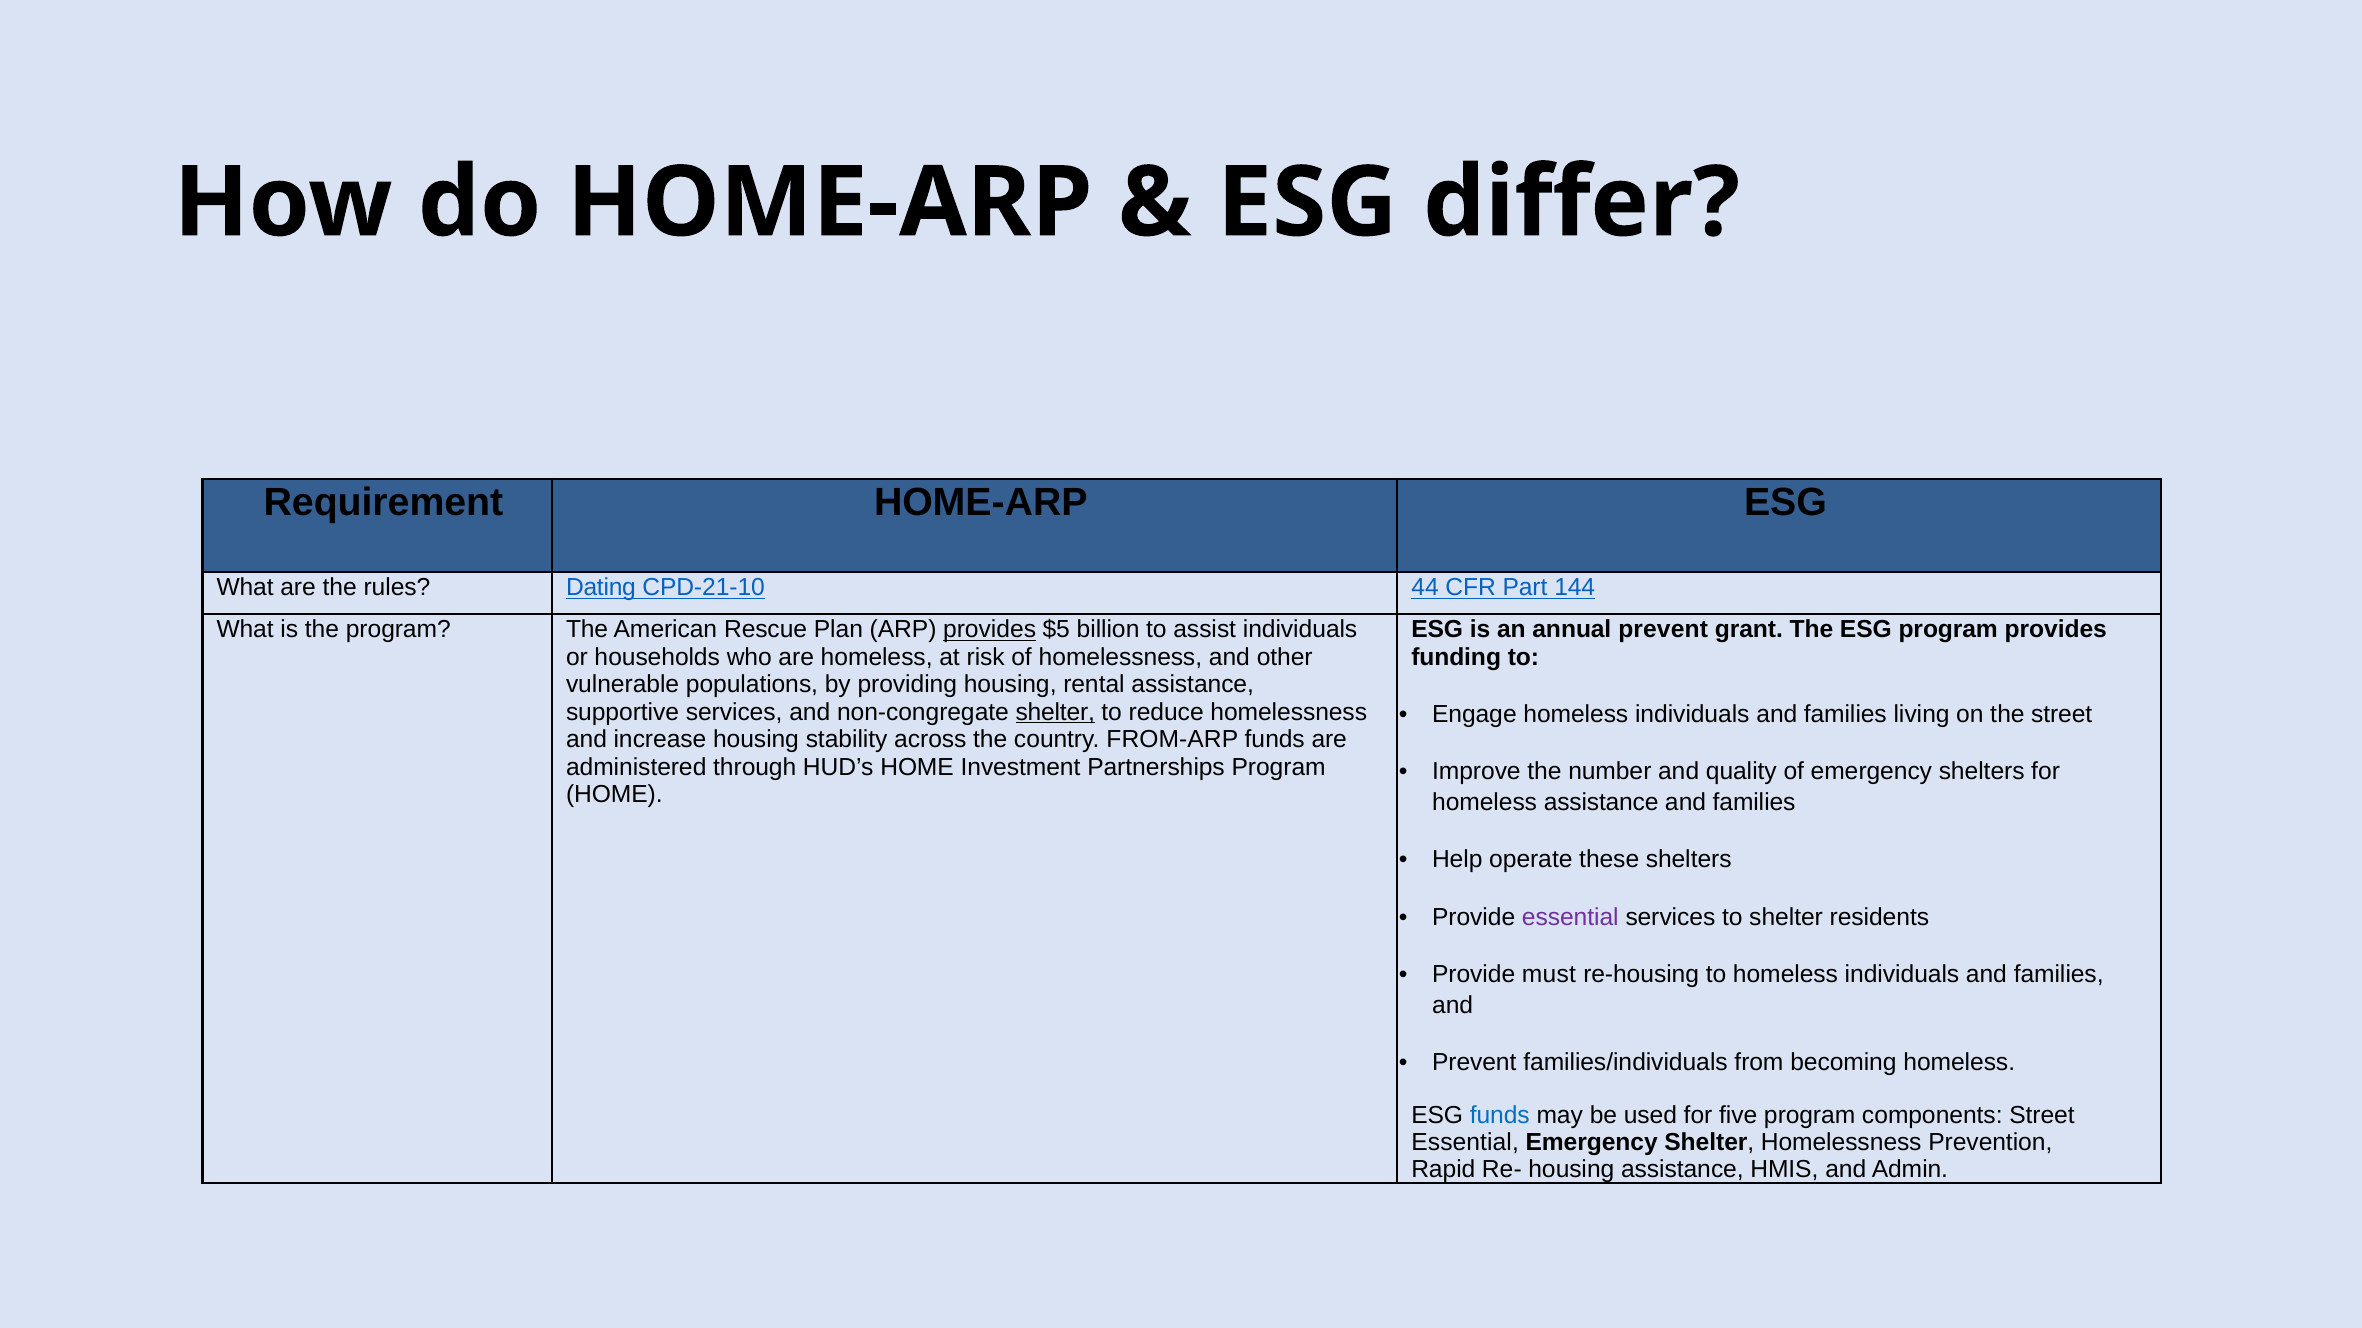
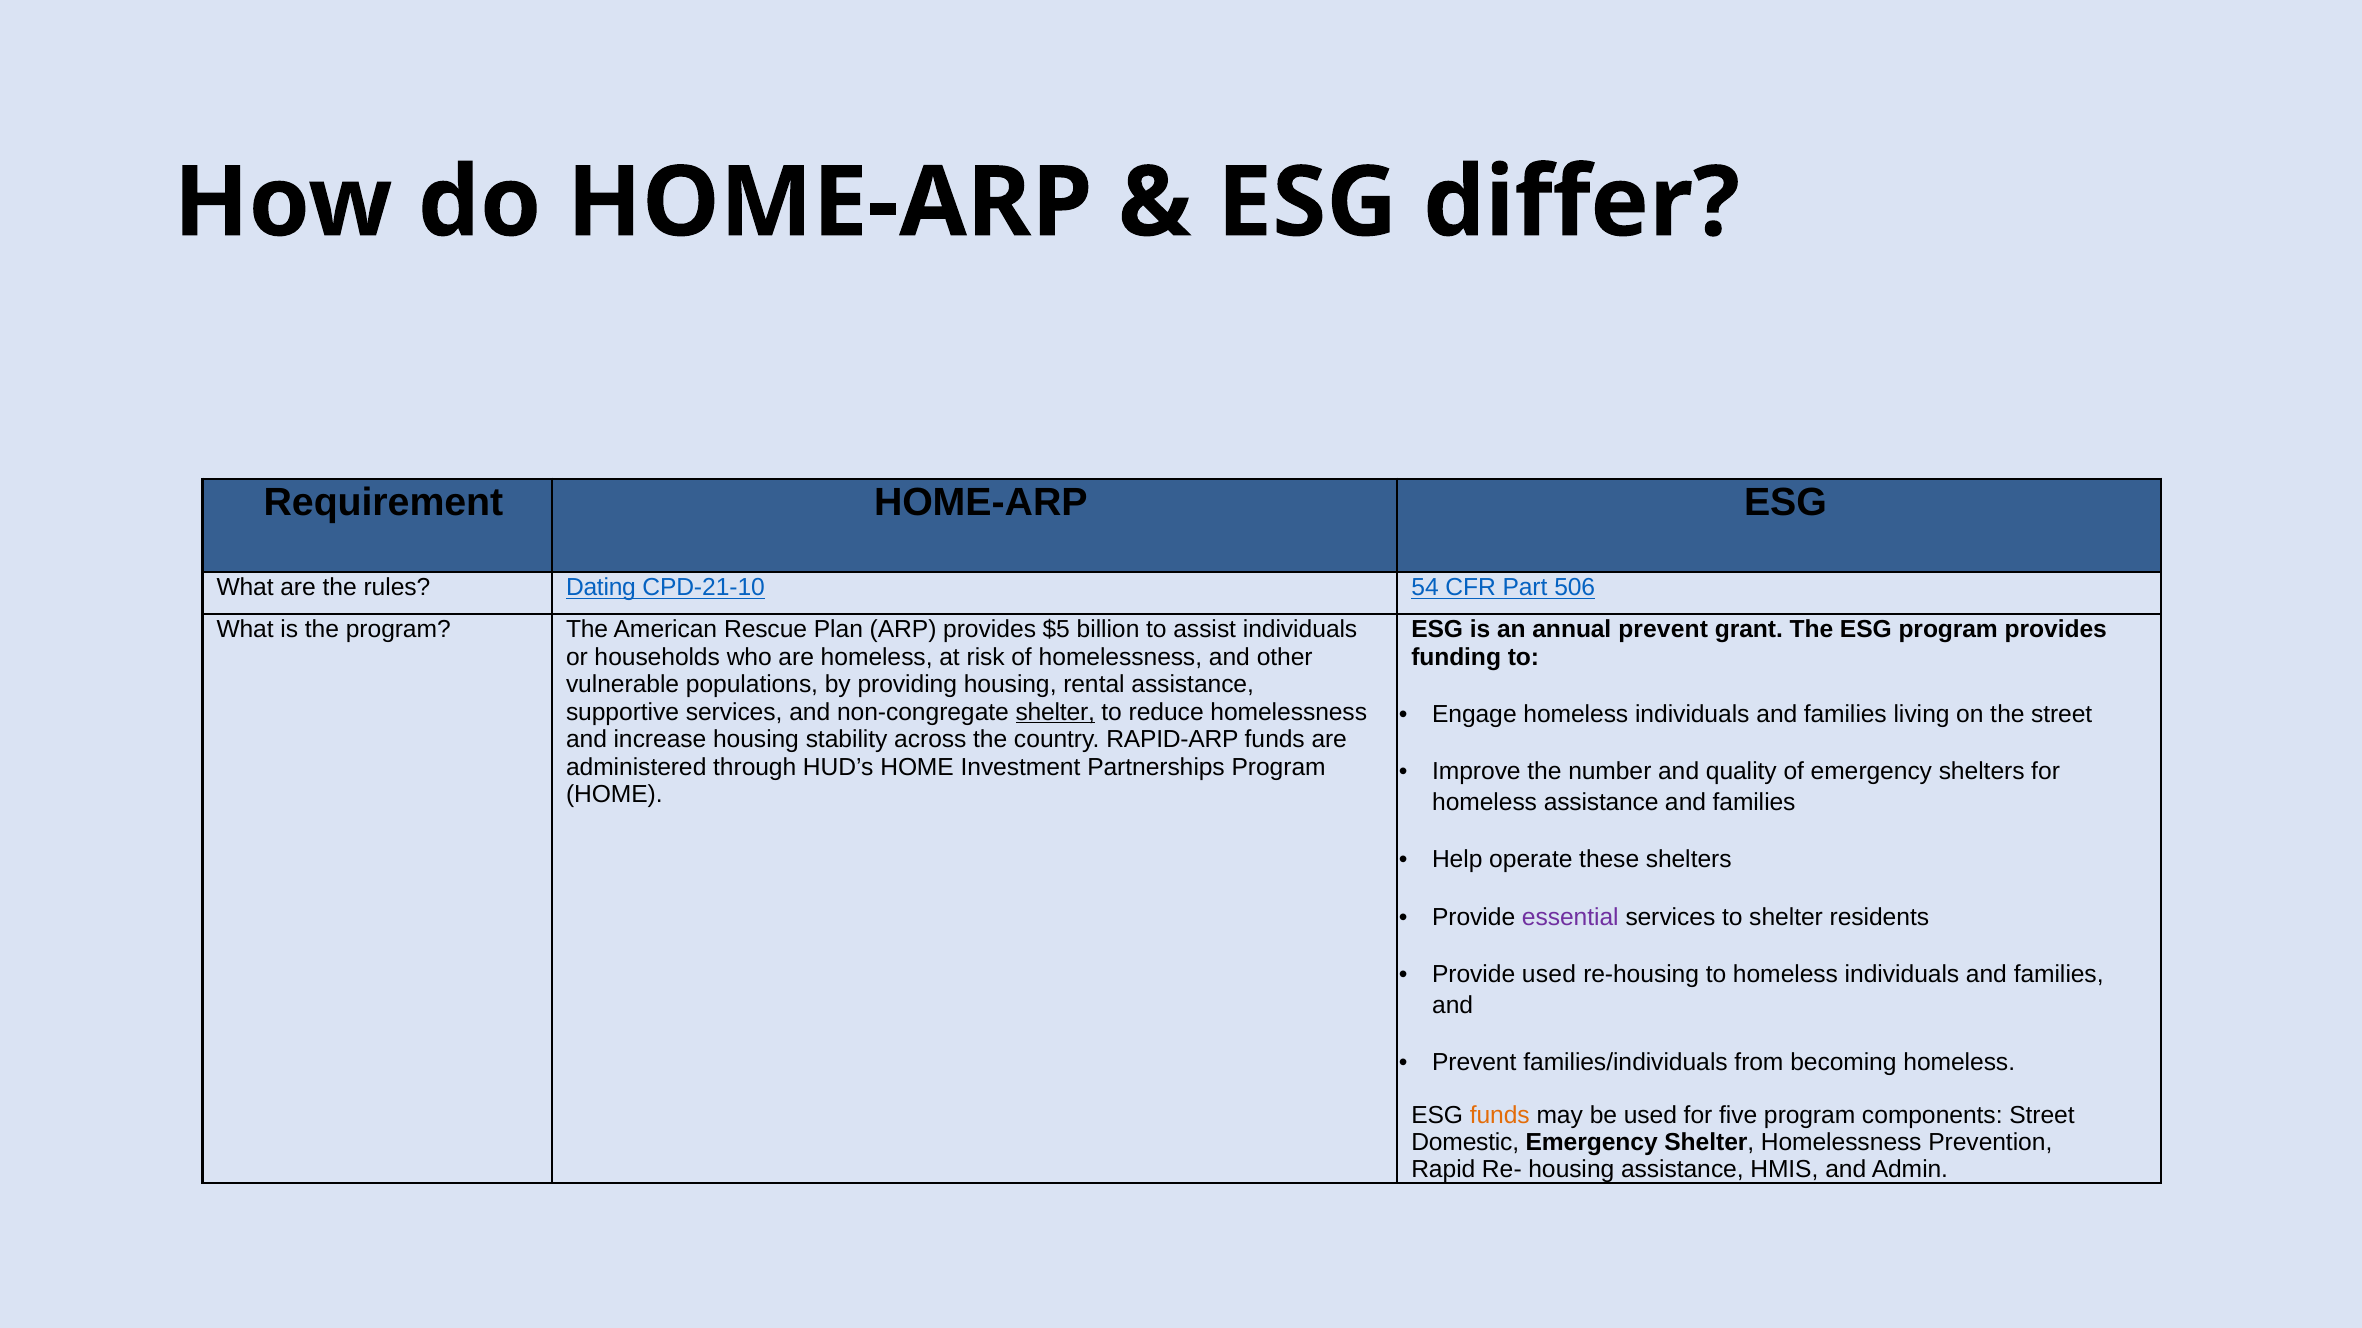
44: 44 -> 54 (1425, 588)
144: 144 -> 506 (1575, 588)
provides underline: present -> none (990, 630)
FROM-ARP: FROM-ARP -> RAPID-ARP (1172, 740)
Provide must: must -> used (1549, 974)
funds colour: blue -> orange (1500, 1115)
Essential: Essential -> Domestic (1465, 1143)
